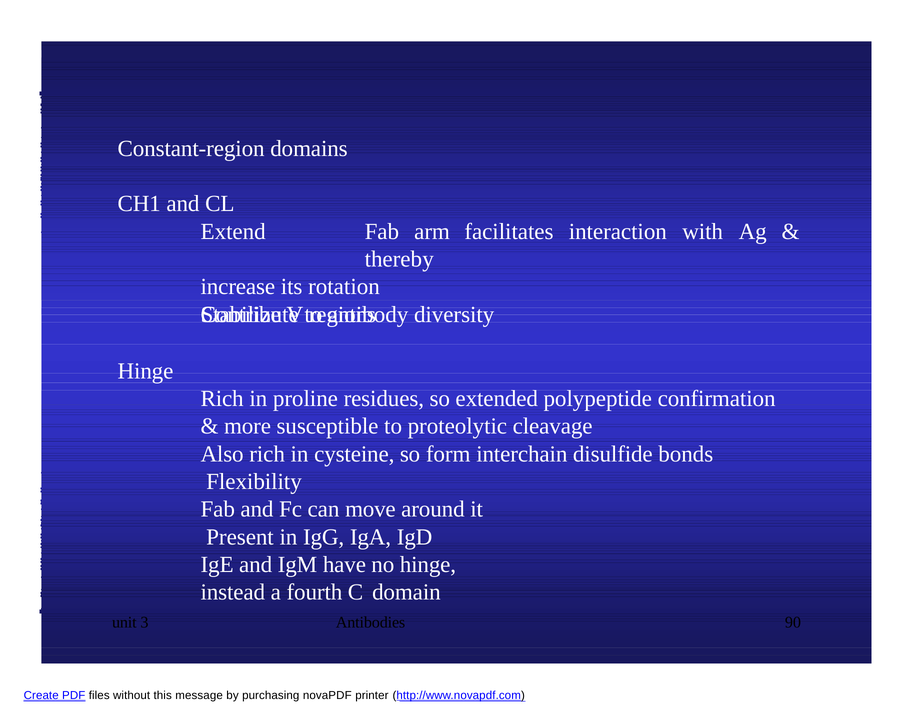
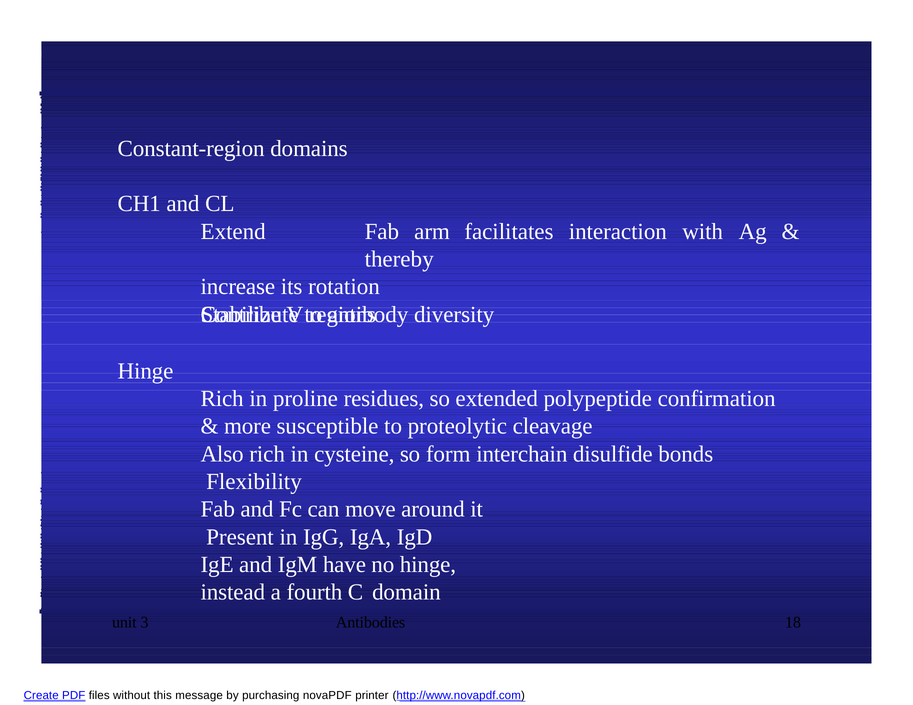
90: 90 -> 18 (793, 623)
